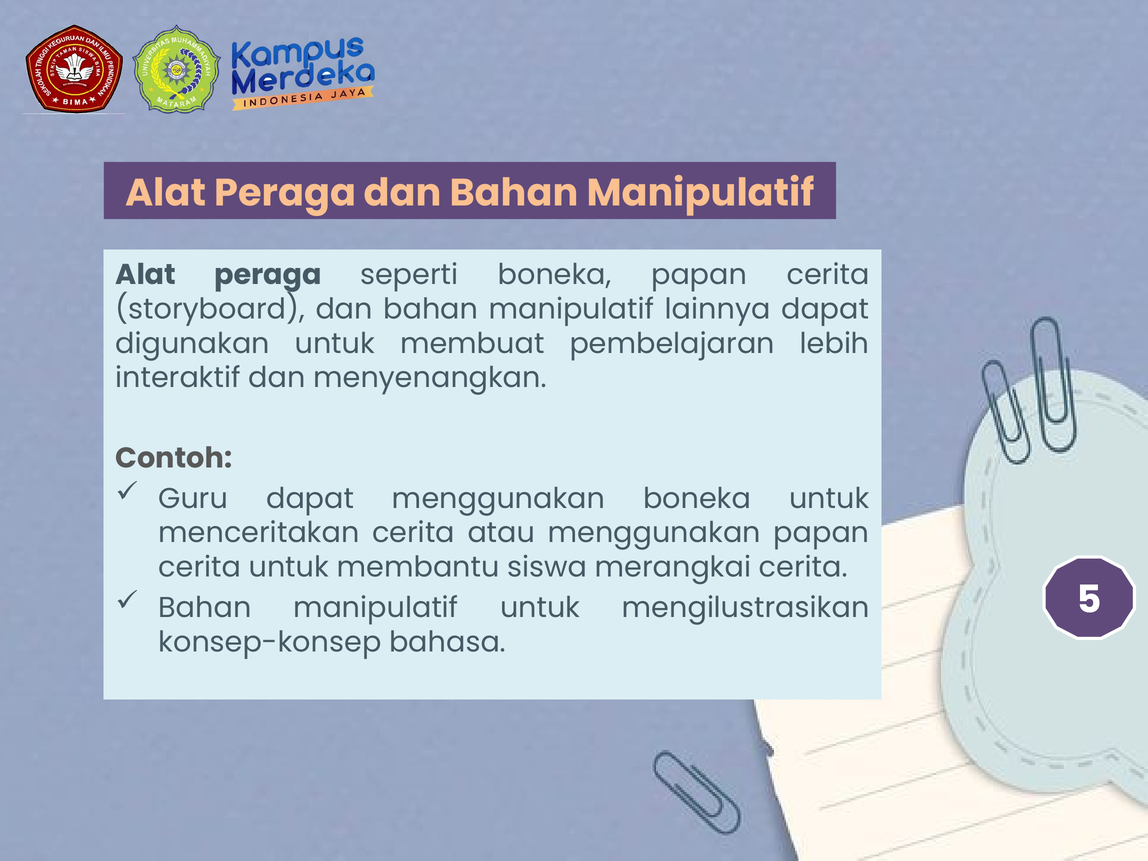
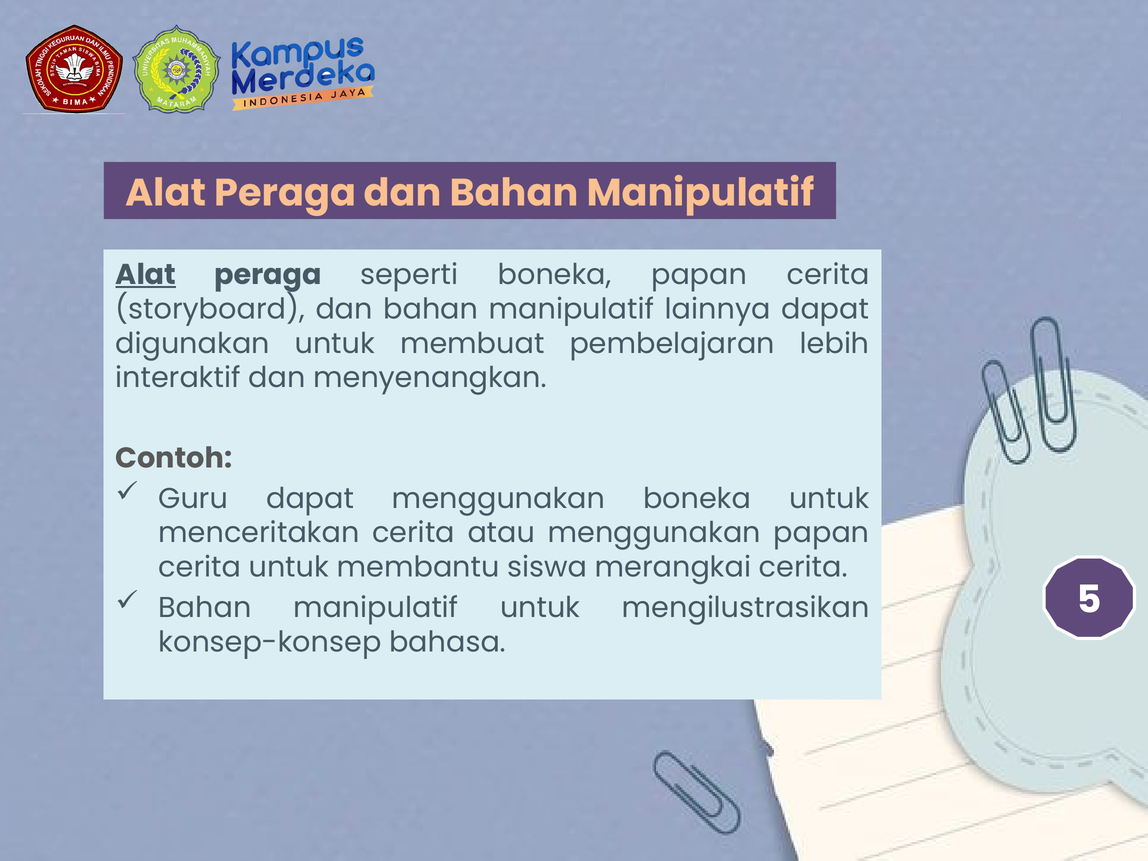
Alat underline: none -> present (146, 275)
